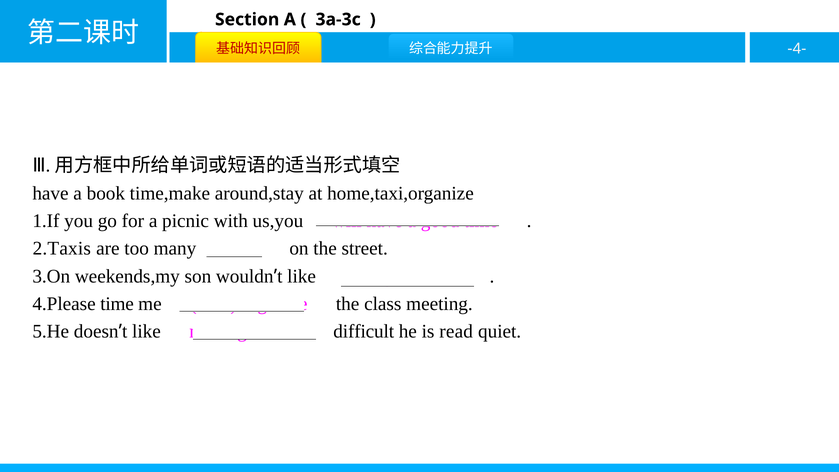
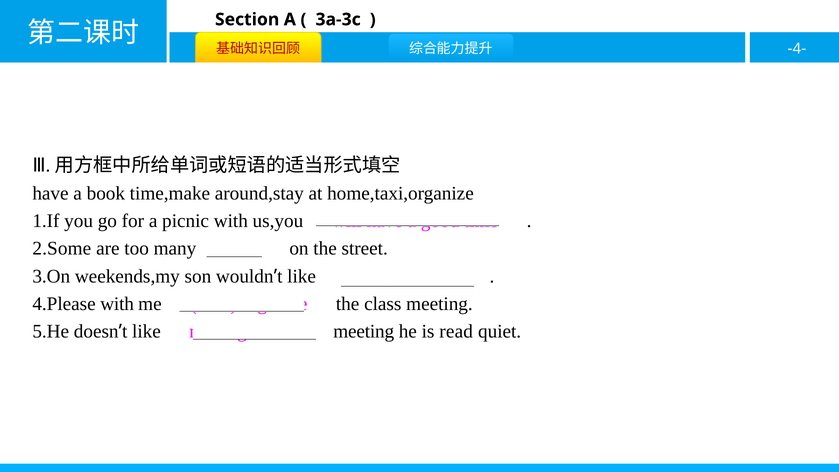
2.Taxis: 2.Taxis -> 2.Some (62, 249)
4.Please time: time -> with (117, 304)
difficult: difficult -> meeting (364, 332)
